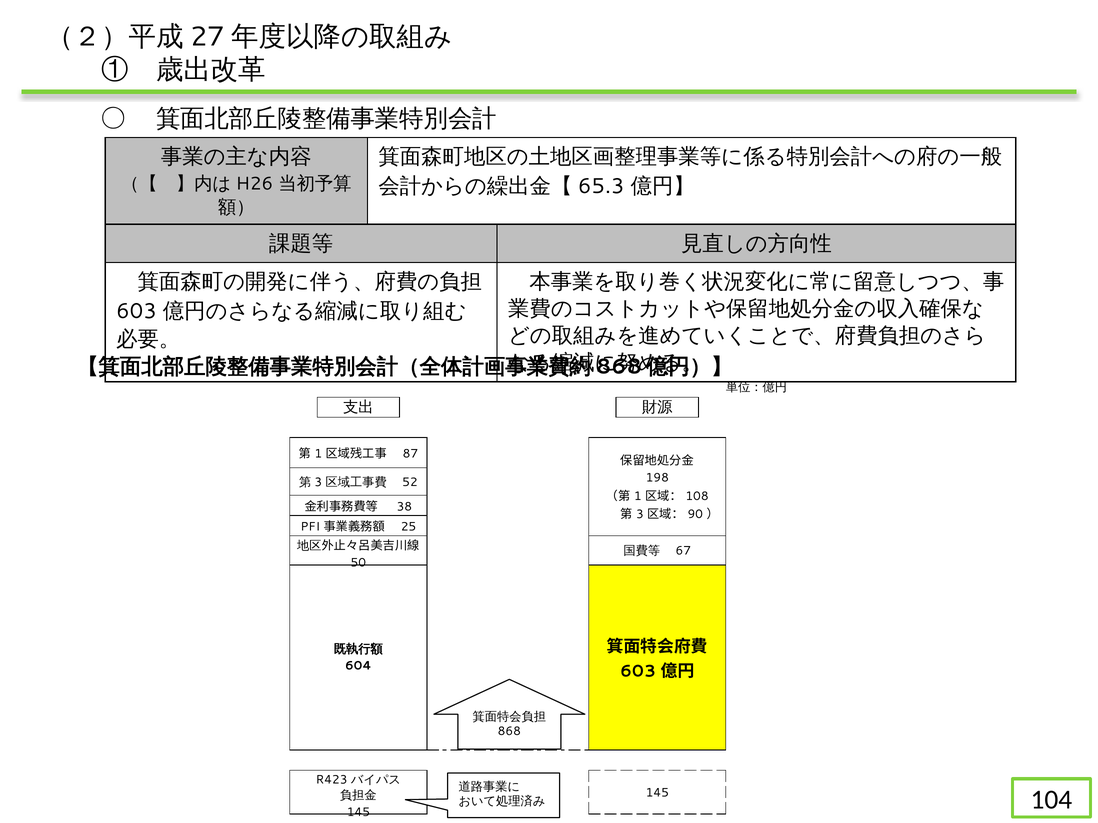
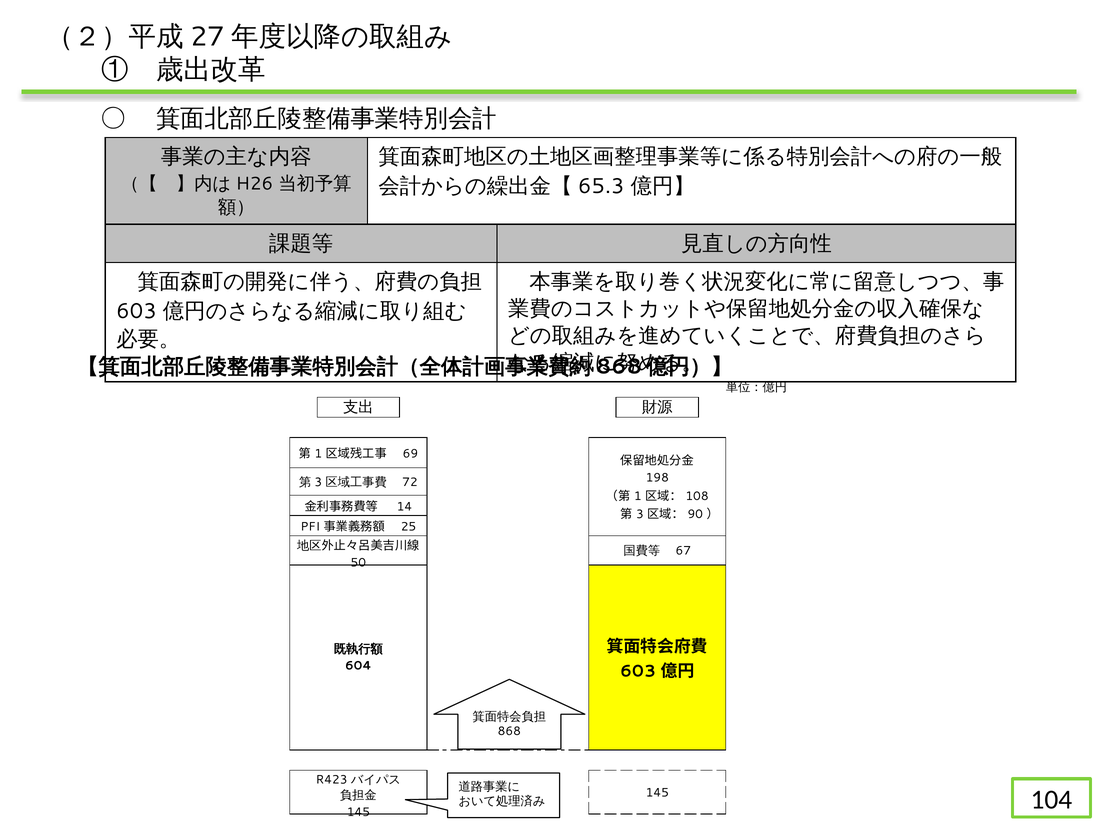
87: 87 -> 69 (410, 454)
52: 52 -> 72 (410, 482)
38: 38 -> 14 (404, 507)
